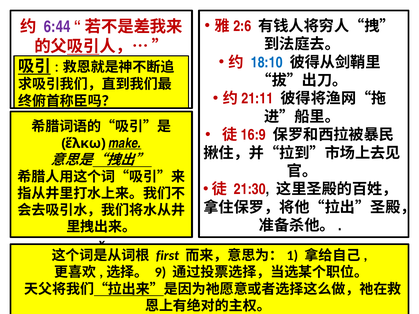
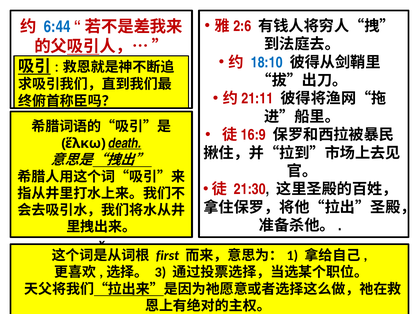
6:44 colour: purple -> blue (57, 27)
make: make -> death (125, 143)
9: 9 -> 3 (160, 273)
